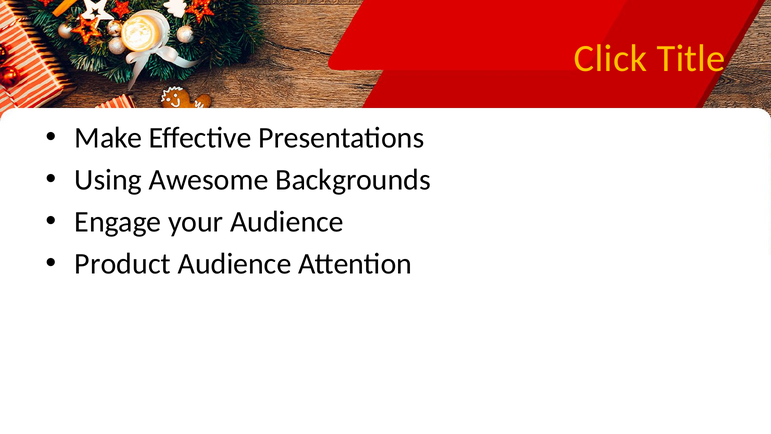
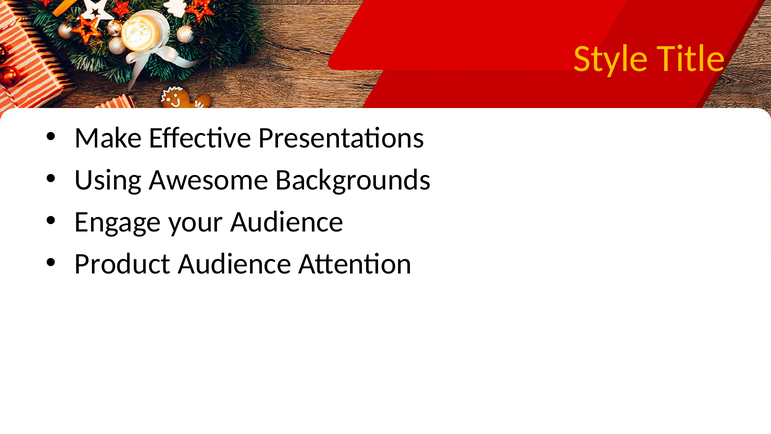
Click: Click -> Style (611, 59)
